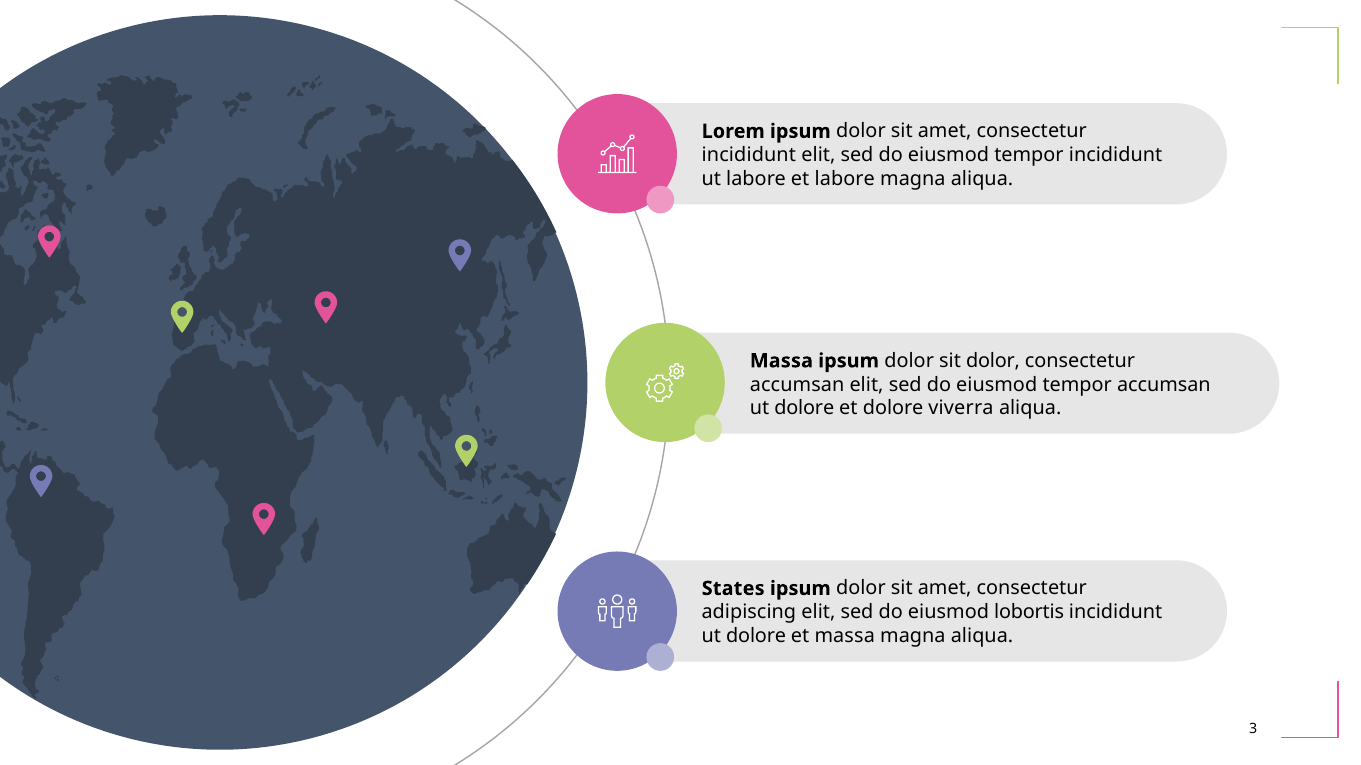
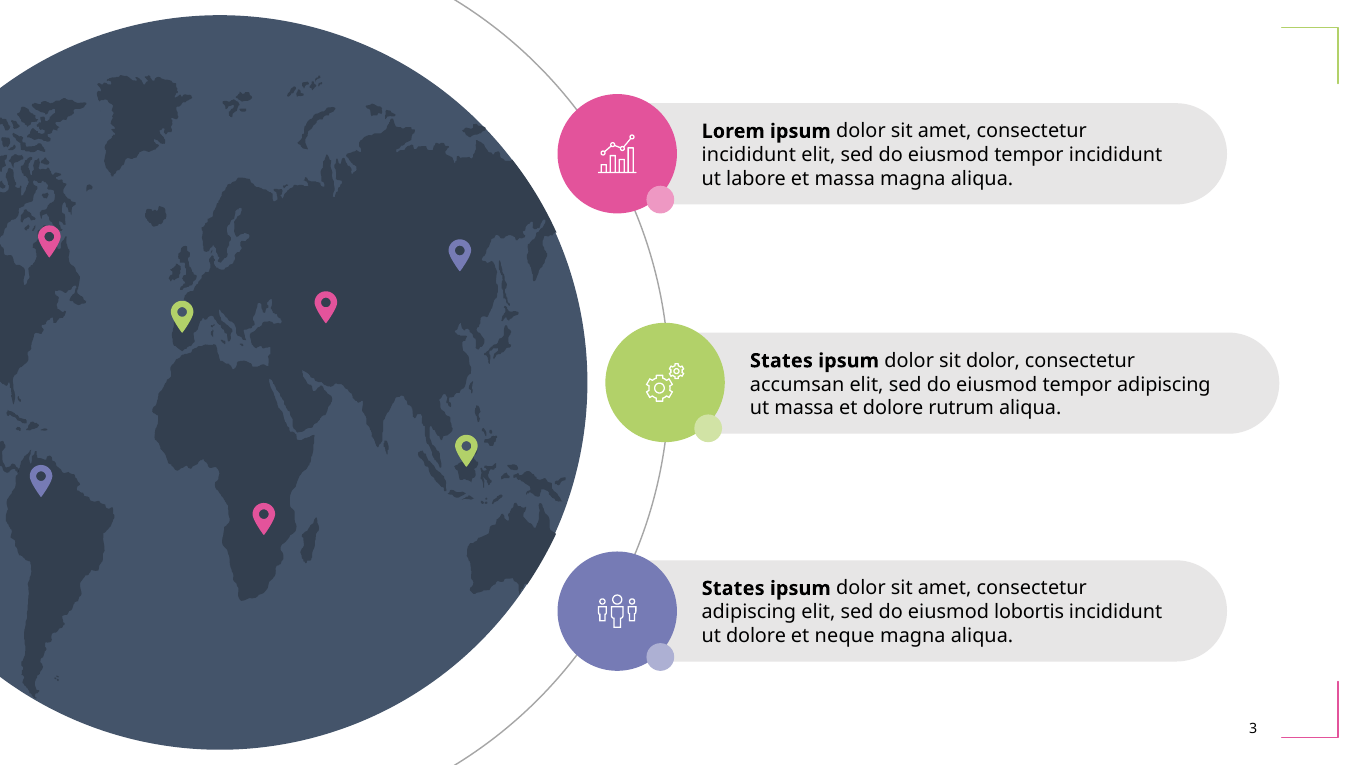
et labore: labore -> massa (845, 179)
Massa: Massa -> States (781, 361)
tempor accumsan: accumsan -> adipiscing (1164, 385)
dolore: dolore -> massa (804, 409)
viverra: viverra -> rutrum (961, 409)
et massa: massa -> neque (845, 637)
